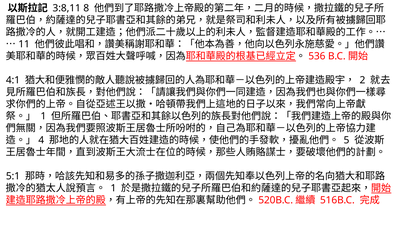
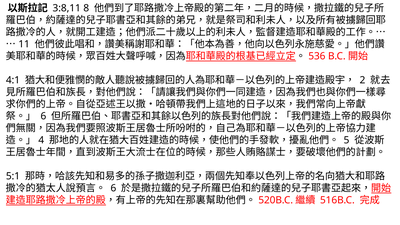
1: 1 -> 6 (43, 116)
1: 1 -> 6 (113, 188)
